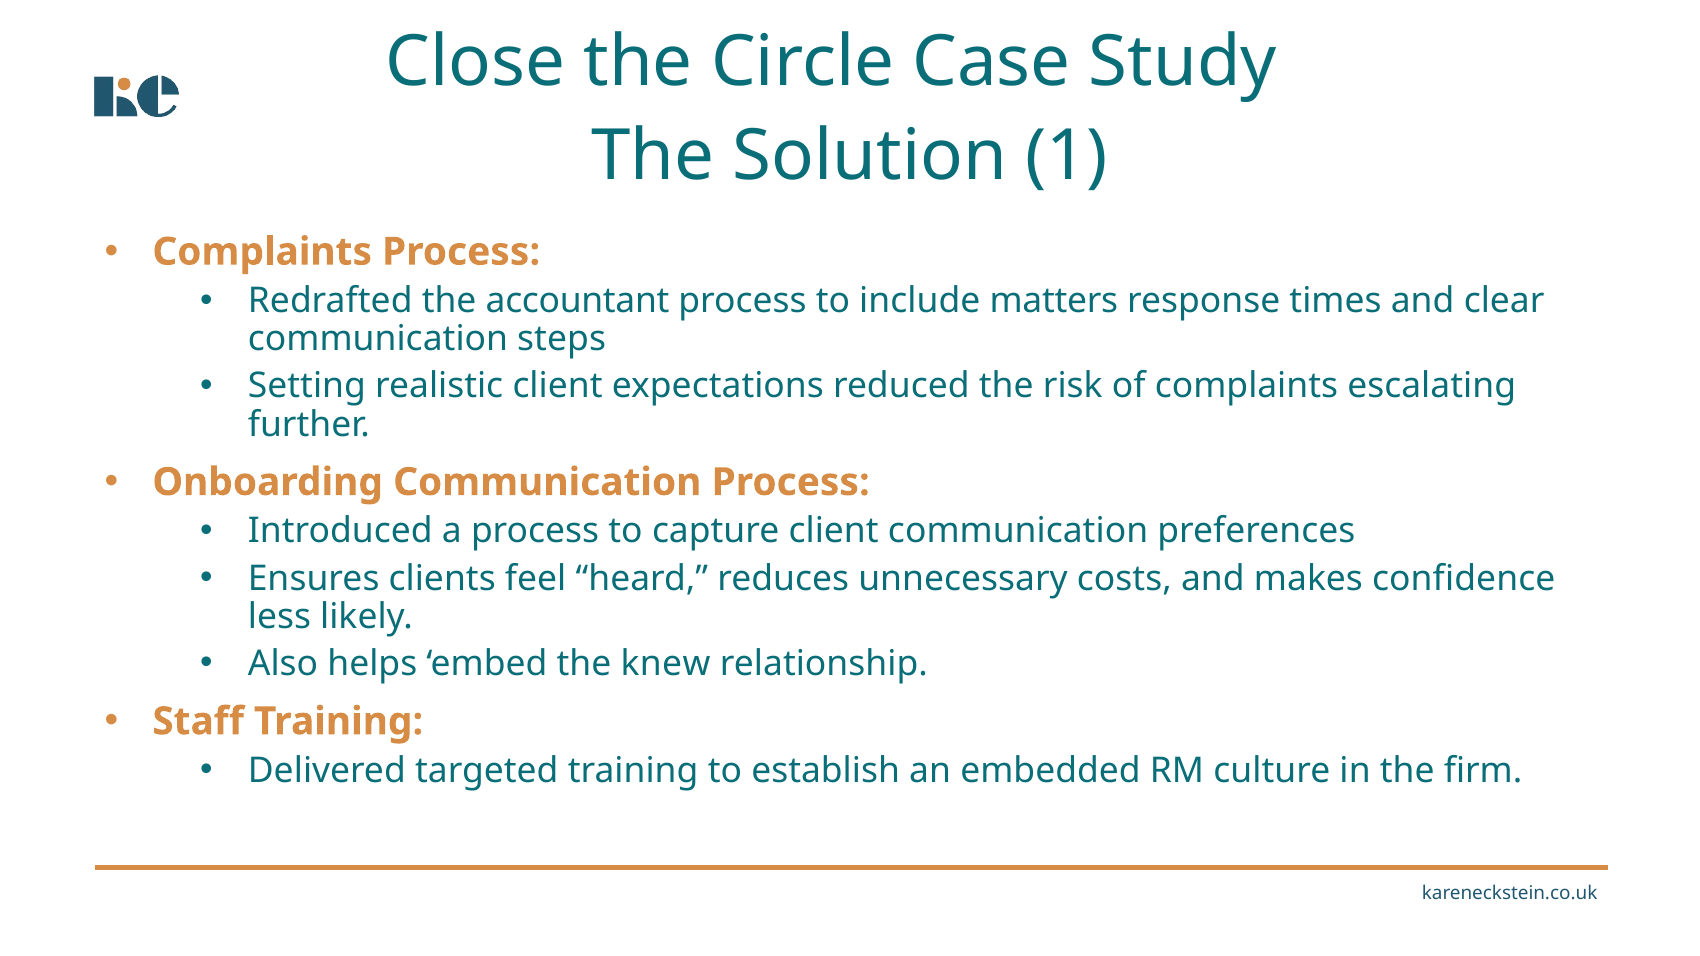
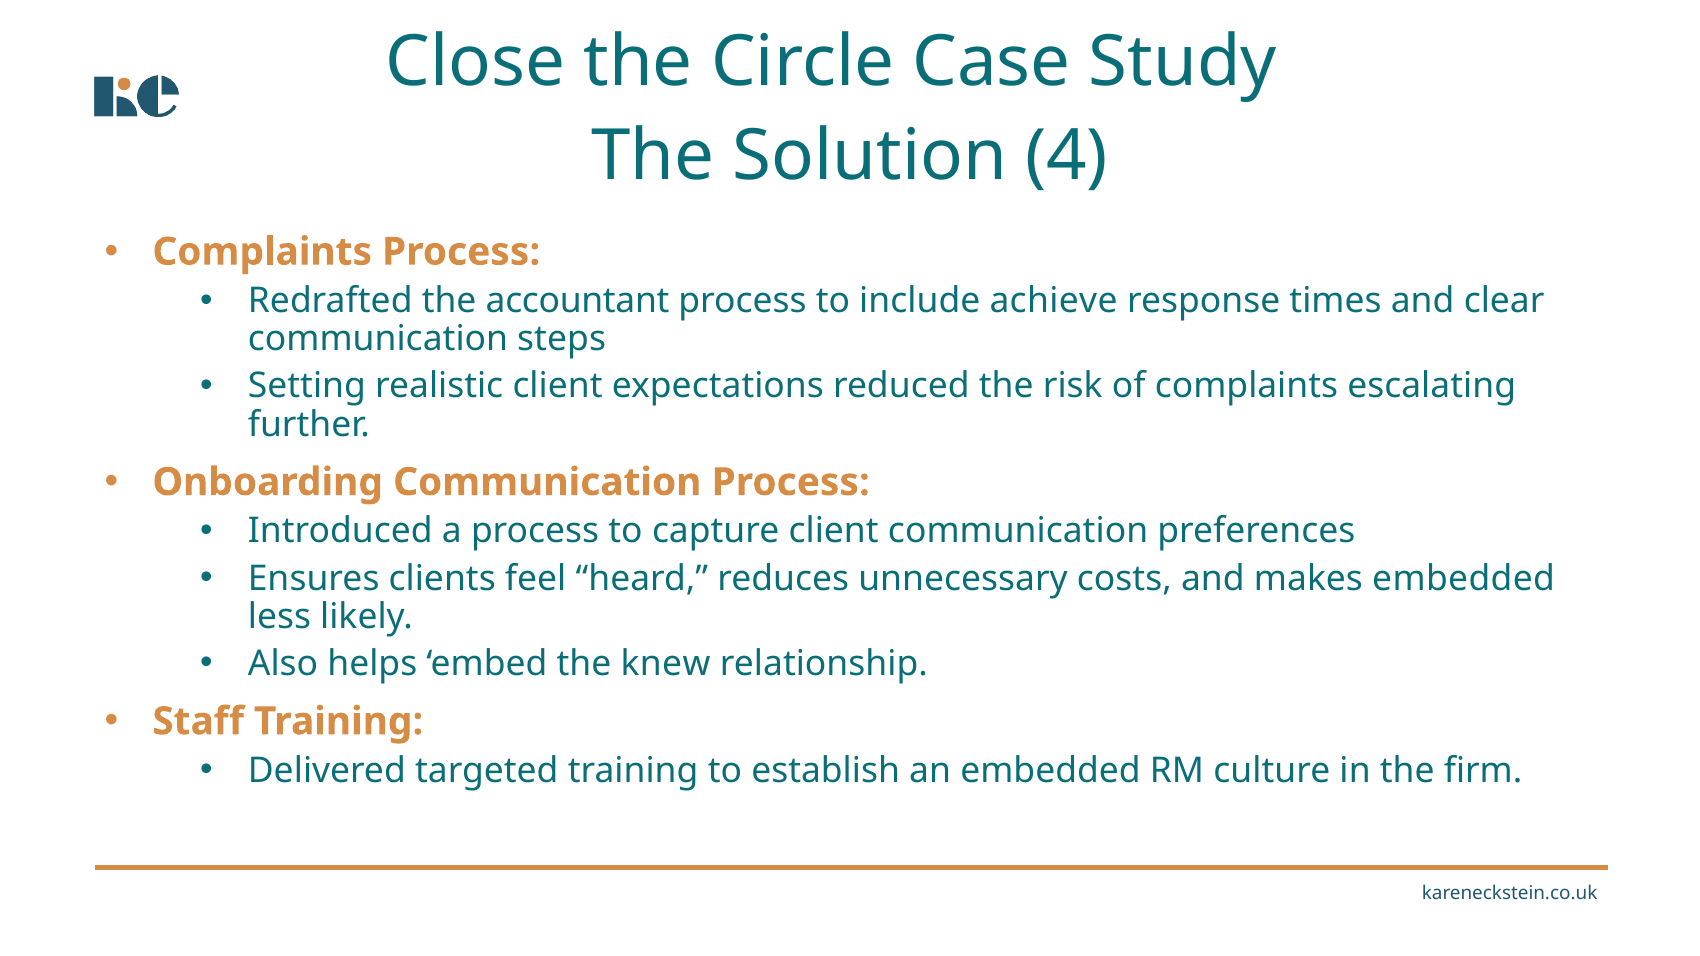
1: 1 -> 4 (1067, 156)
matters: matters -> achieve (1054, 301)
makes confidence: confidence -> embedded (1464, 578)
